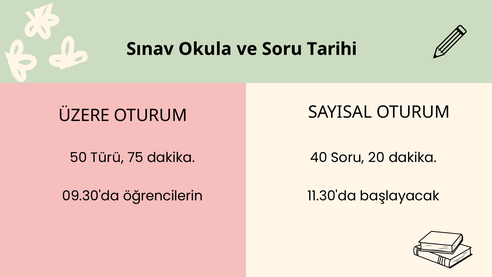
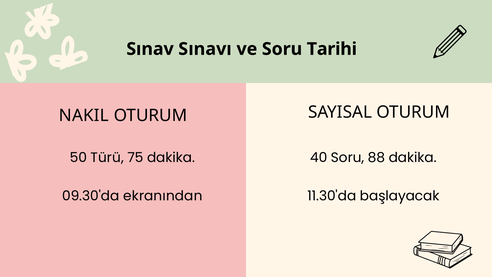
Okula: Okula -> Sınavı (205, 49)
ÜZERE: ÜZERE -> NAKIL (84, 115)
20: 20 -> 88 (377, 157)
öğrencilerin: öğrencilerin -> ekranından (163, 196)
